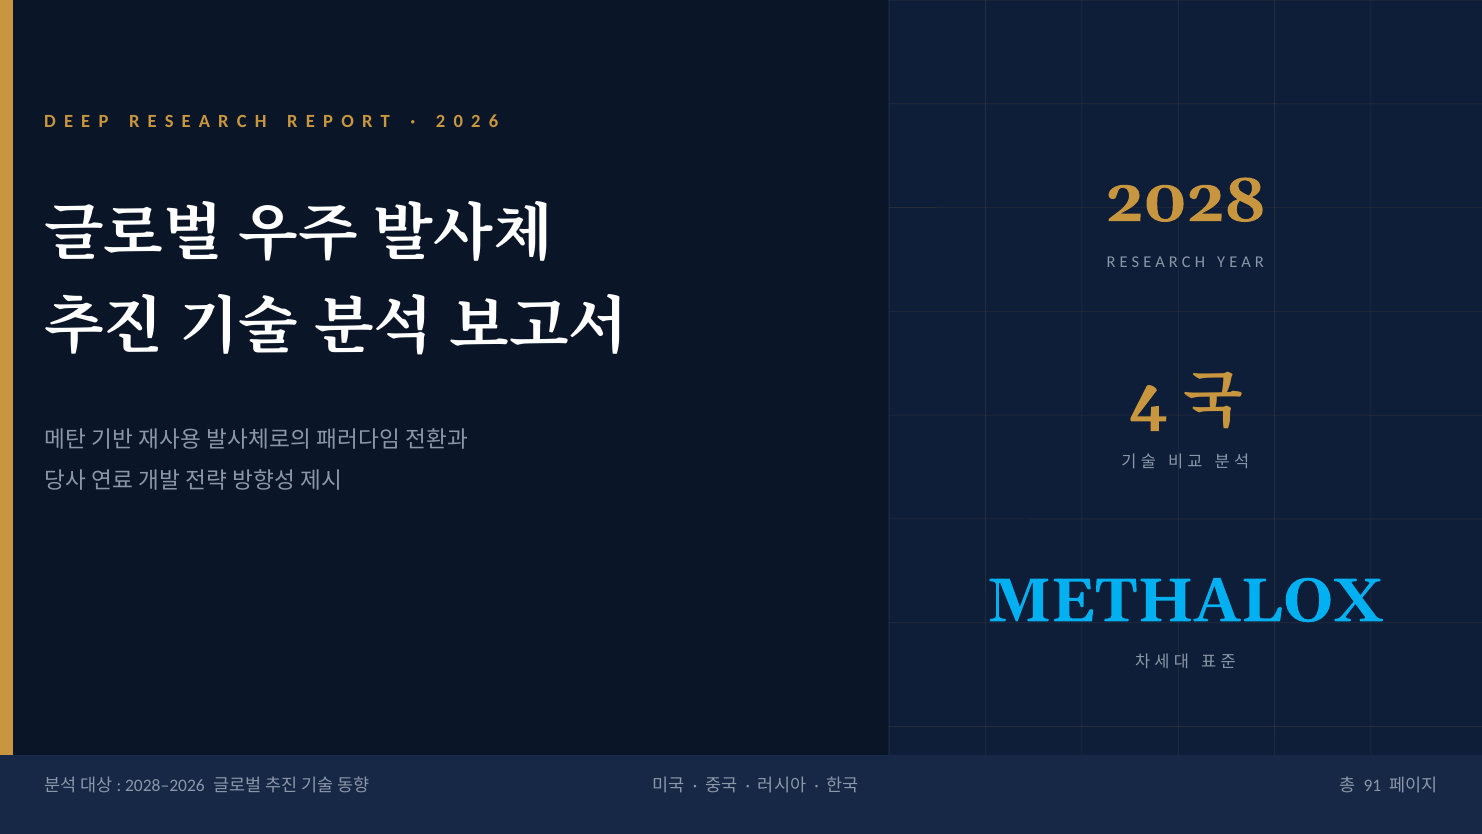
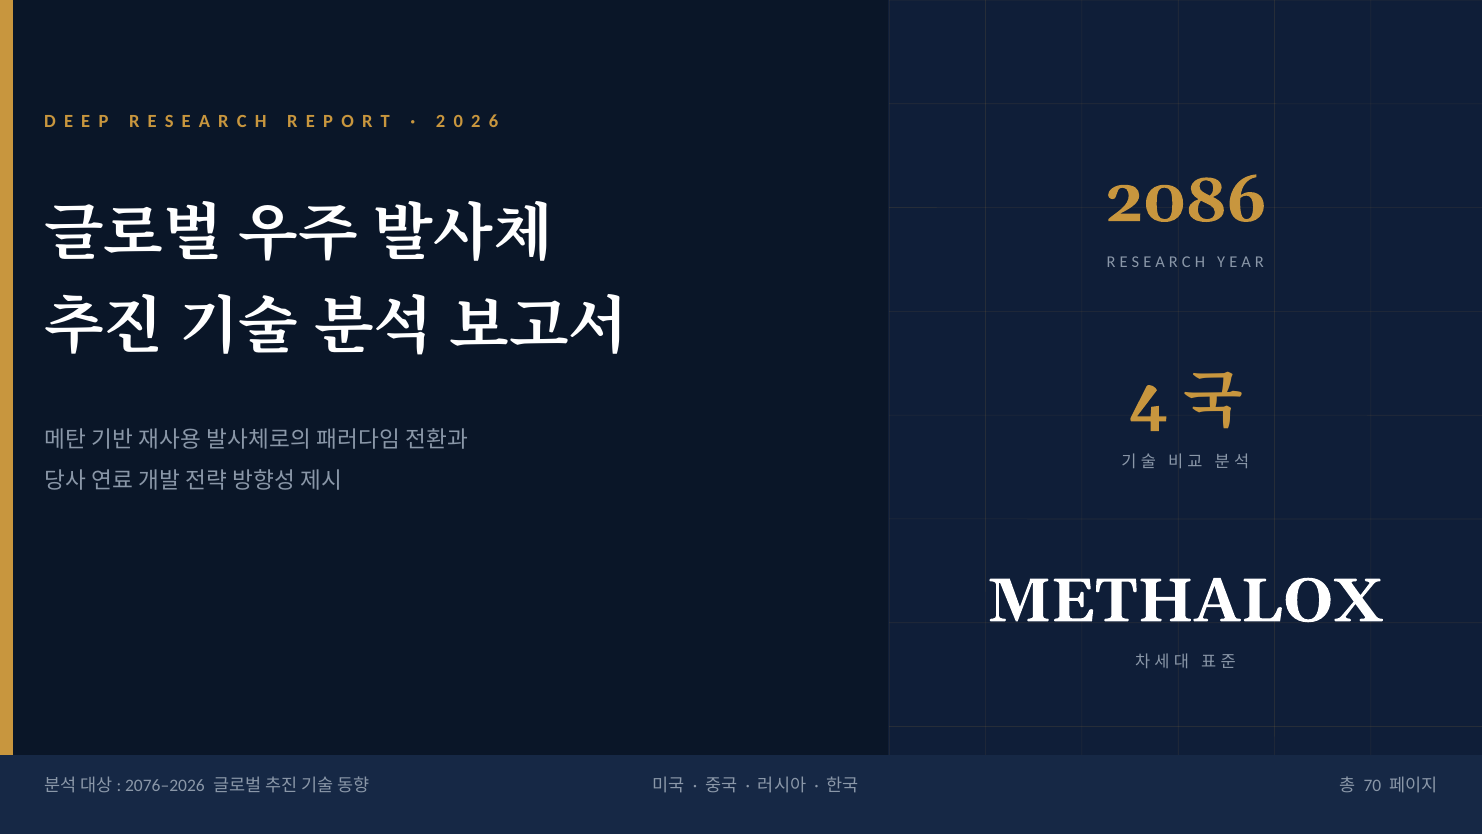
2028: 2028 -> 2086 (1186, 201)
METHALOX colour: light blue -> white (1185, 601)
2028–2026: 2028–2026 -> 2076–2026 (165, 785)
91: 91 -> 70 (1372, 785)
